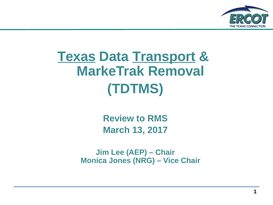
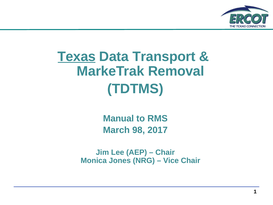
Transport underline: present -> none (164, 56)
Review: Review -> Manual (118, 118)
13: 13 -> 98 (139, 130)
